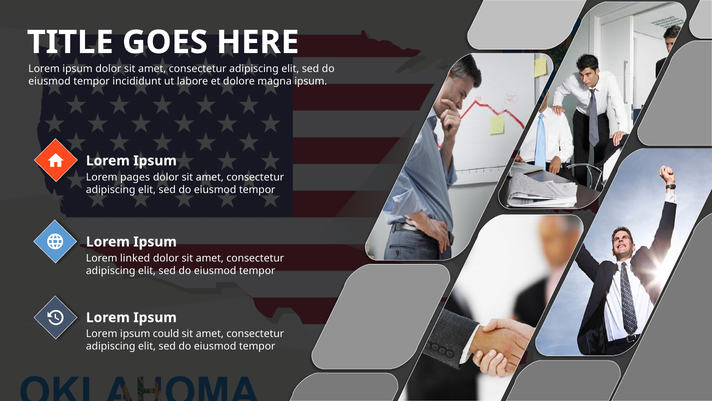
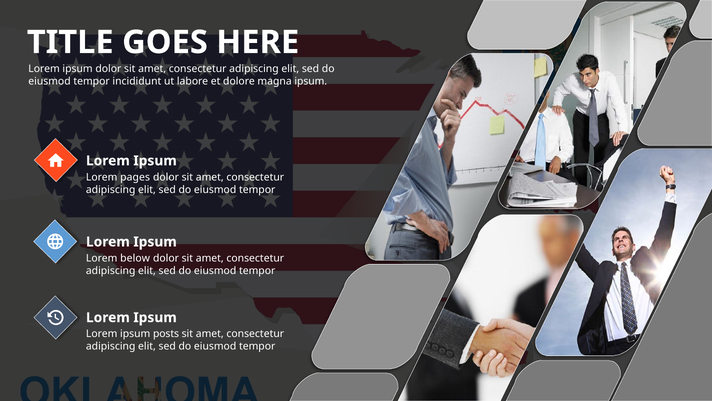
linked: linked -> below (135, 258)
could: could -> posts (166, 334)
